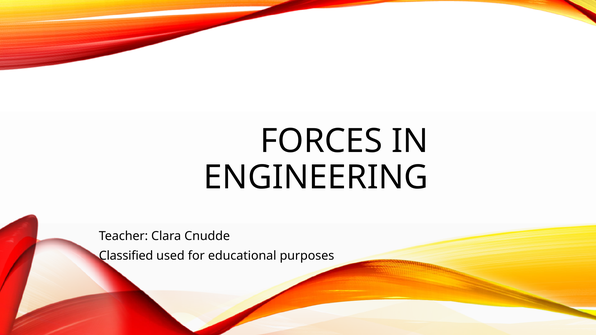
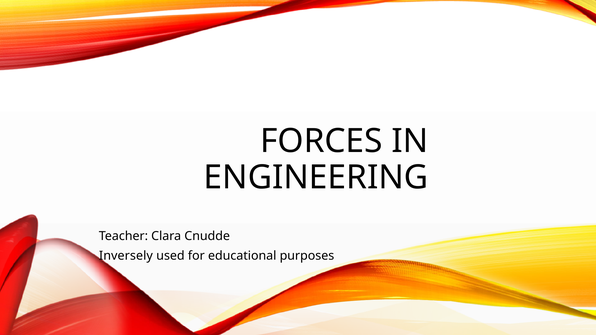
Classified: Classified -> Inversely (126, 256)
